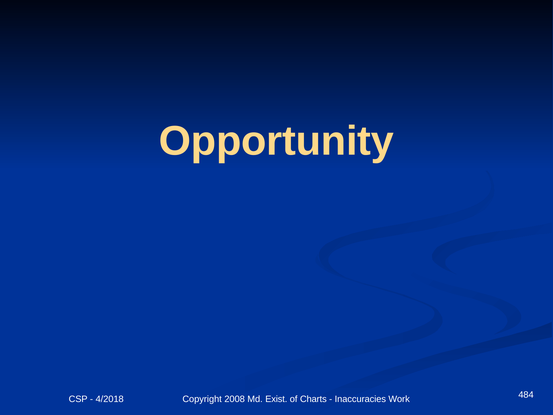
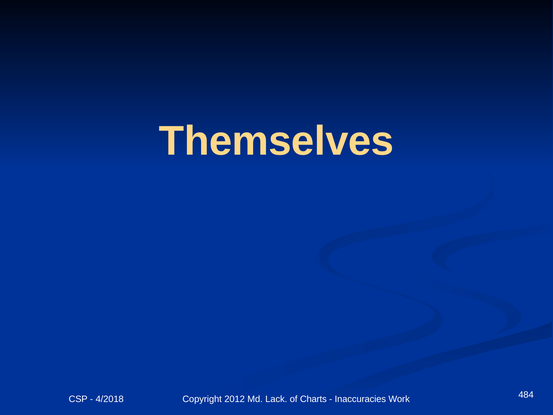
Opportunity: Opportunity -> Themselves (276, 141)
2008: 2008 -> 2012 (235, 399)
Exist: Exist -> Lack (276, 399)
